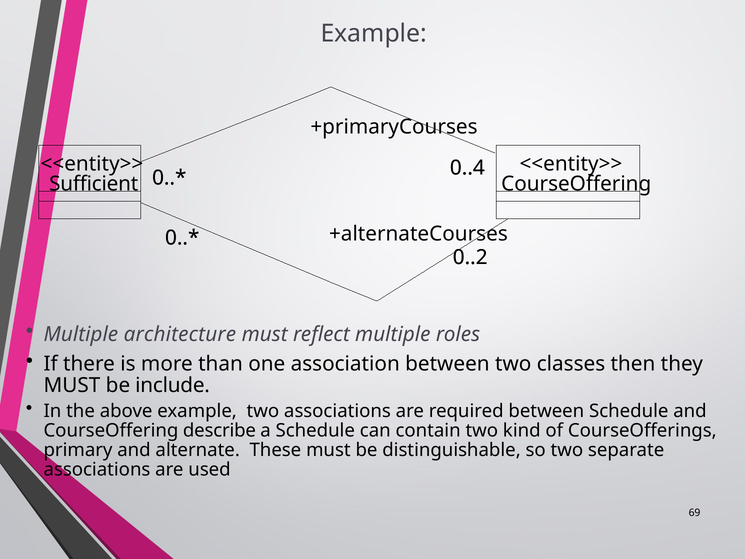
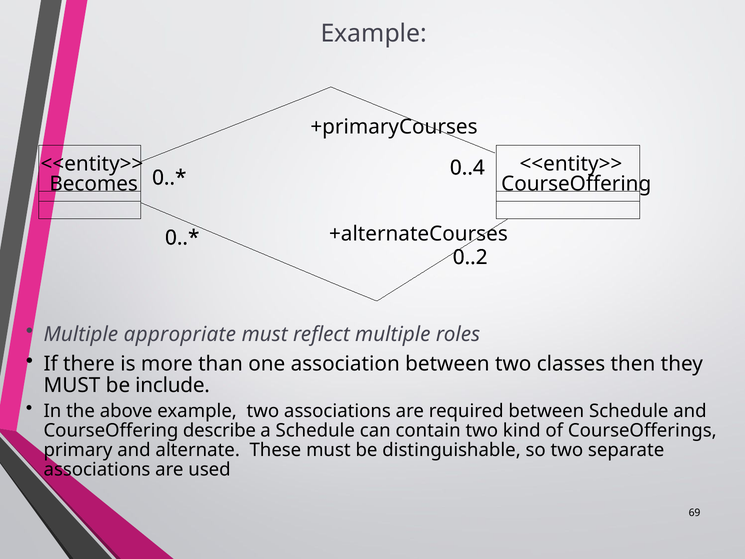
Sufficient: Sufficient -> Becomes (94, 184)
architecture: architecture -> appropriate (180, 334)
